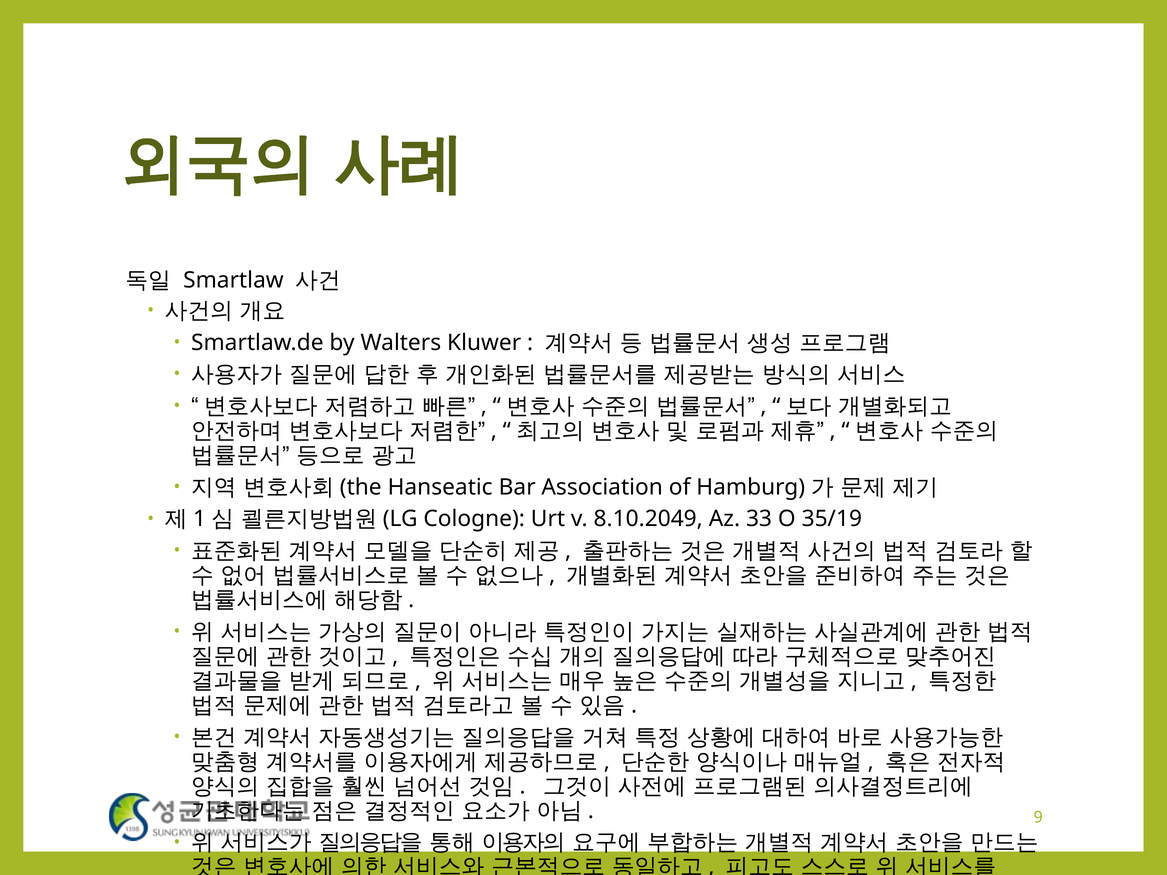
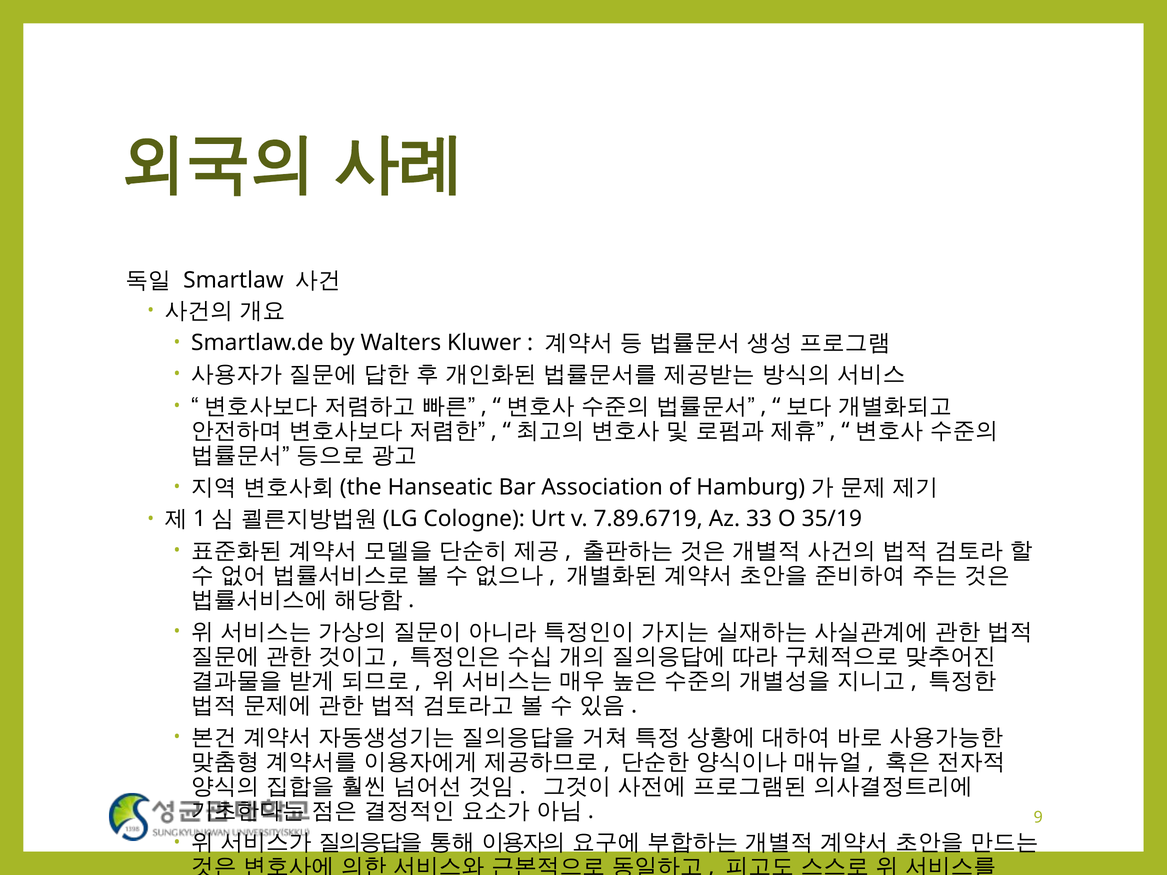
8.10.2049: 8.10.2049 -> 7.89.6719 (648, 519)
